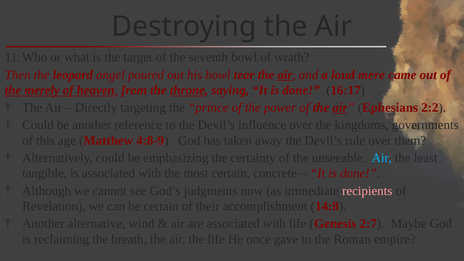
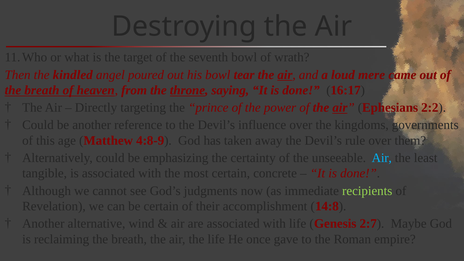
leopard: leopard -> kindled (73, 75)
merely: merely -> breath (42, 90)
recipients colour: pink -> light green (367, 191)
